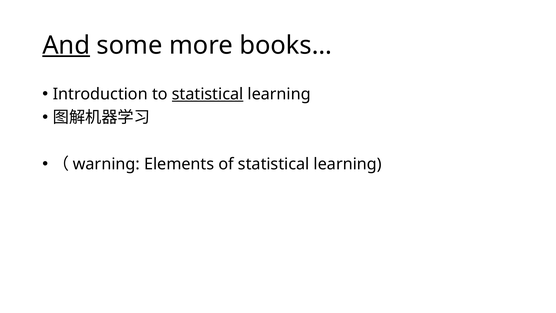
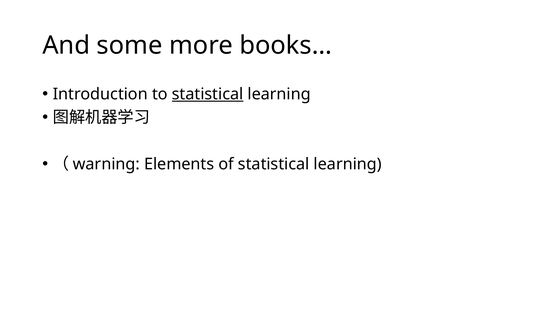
And underline: present -> none (66, 45)
